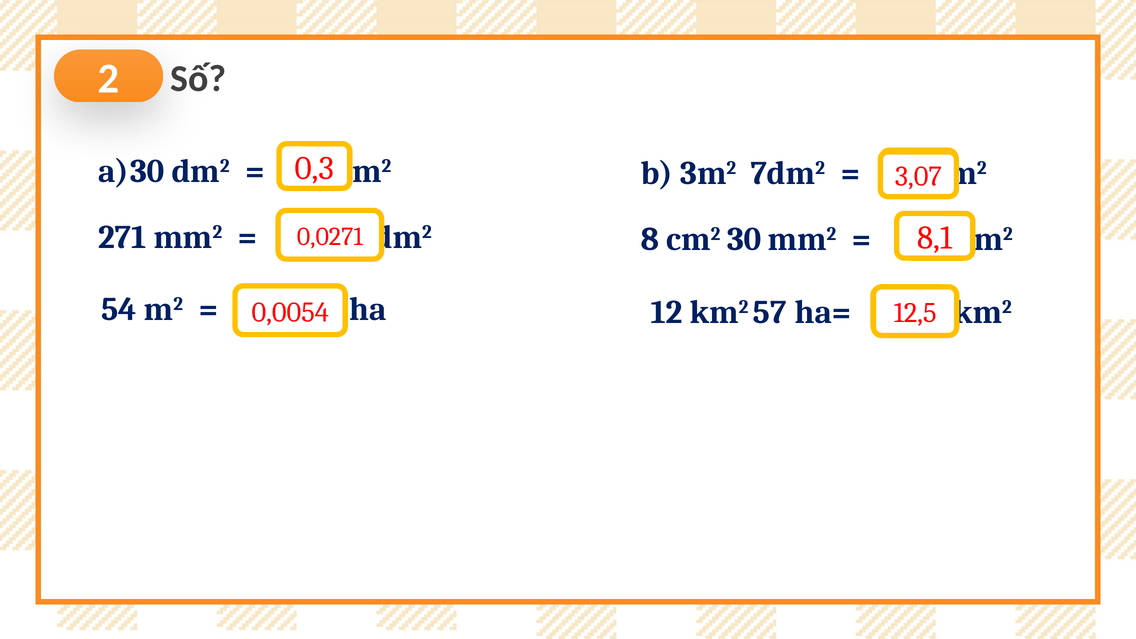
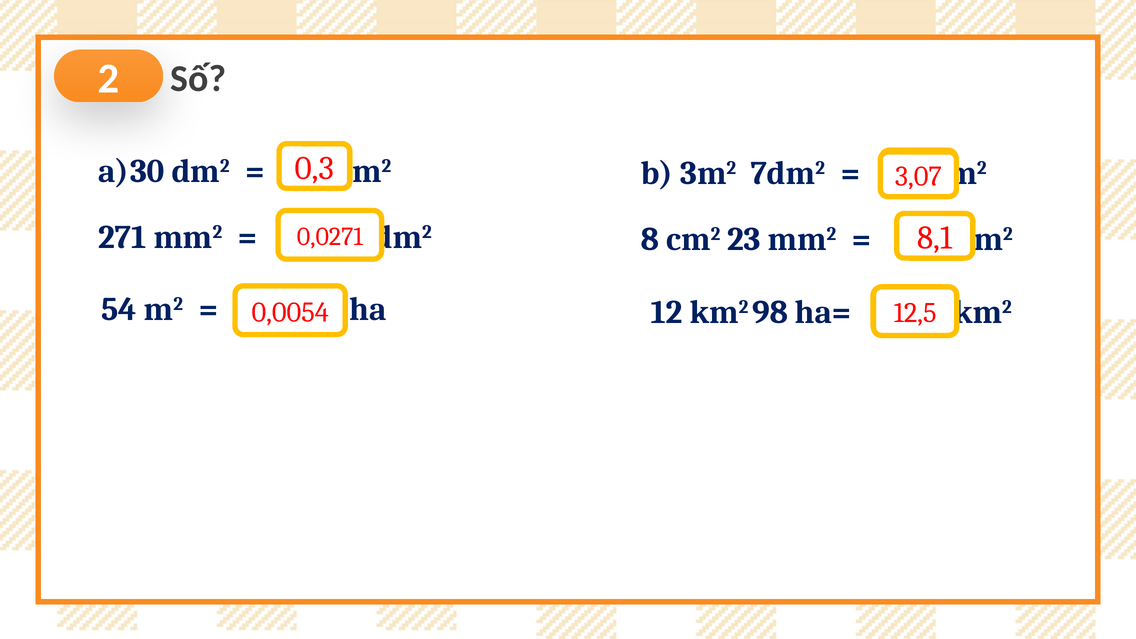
30: 30 -> 23 (744, 239)
57: 57 -> 98 (770, 312)
